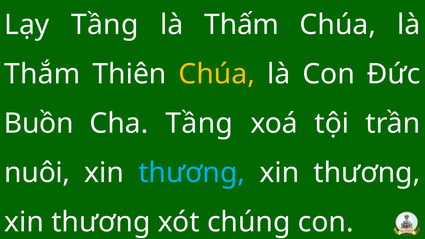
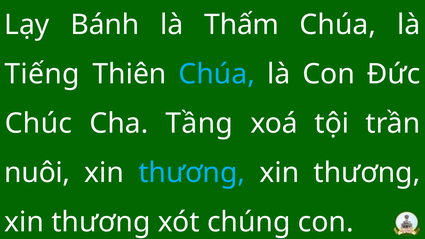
Lạy Tầng: Tầng -> Bánh (105, 25)
Thắm: Thắm -> Tiếng (42, 74)
Chúa colour: yellow -> light blue (217, 74)
Buồn: Buồn -> Chúc (38, 123)
